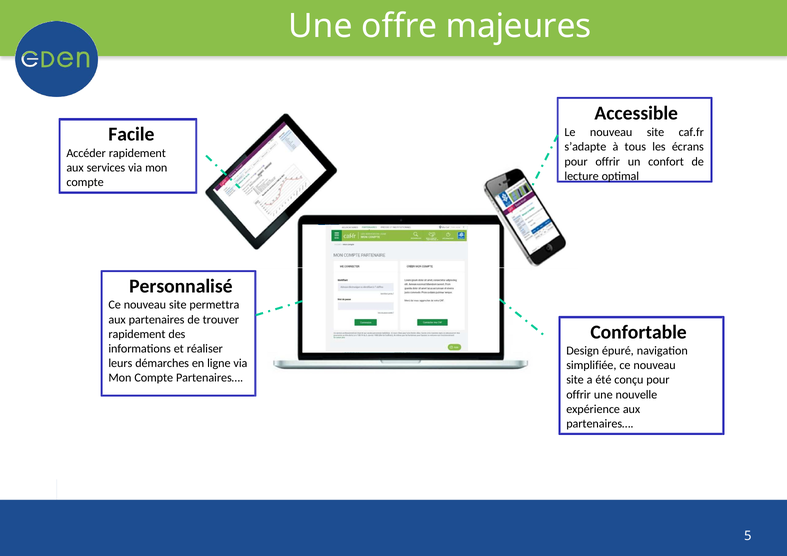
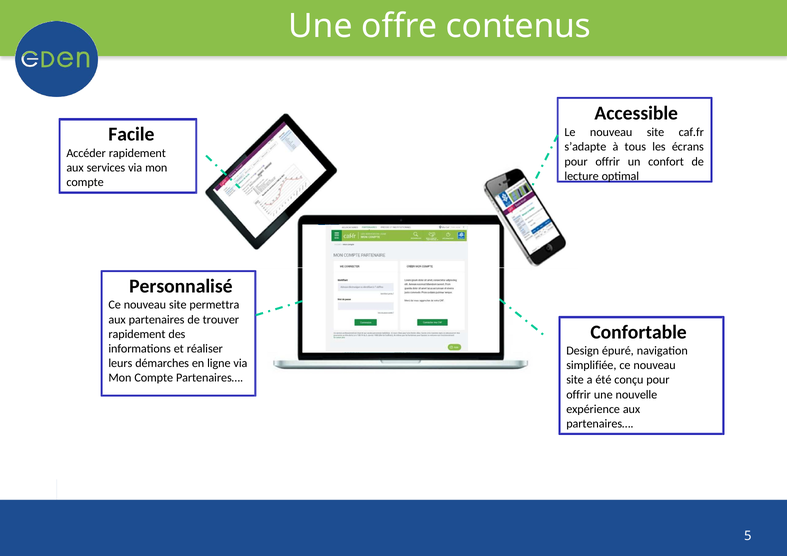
majeures: majeures -> contenus (518, 26)
